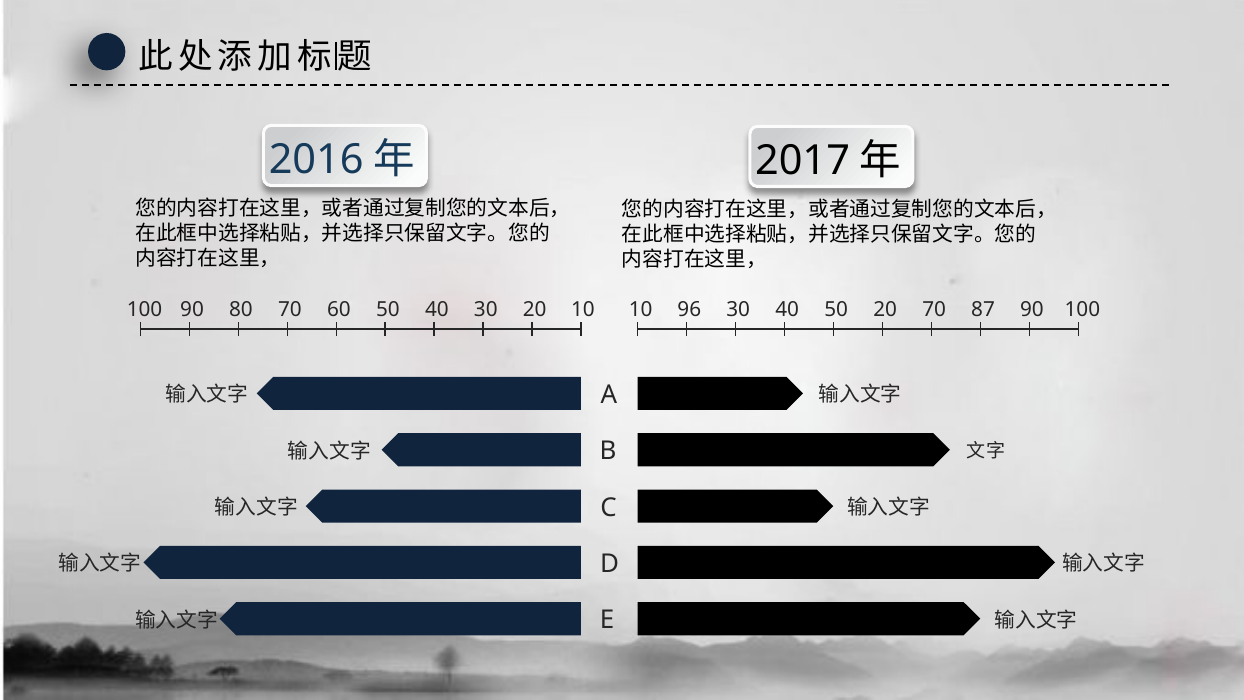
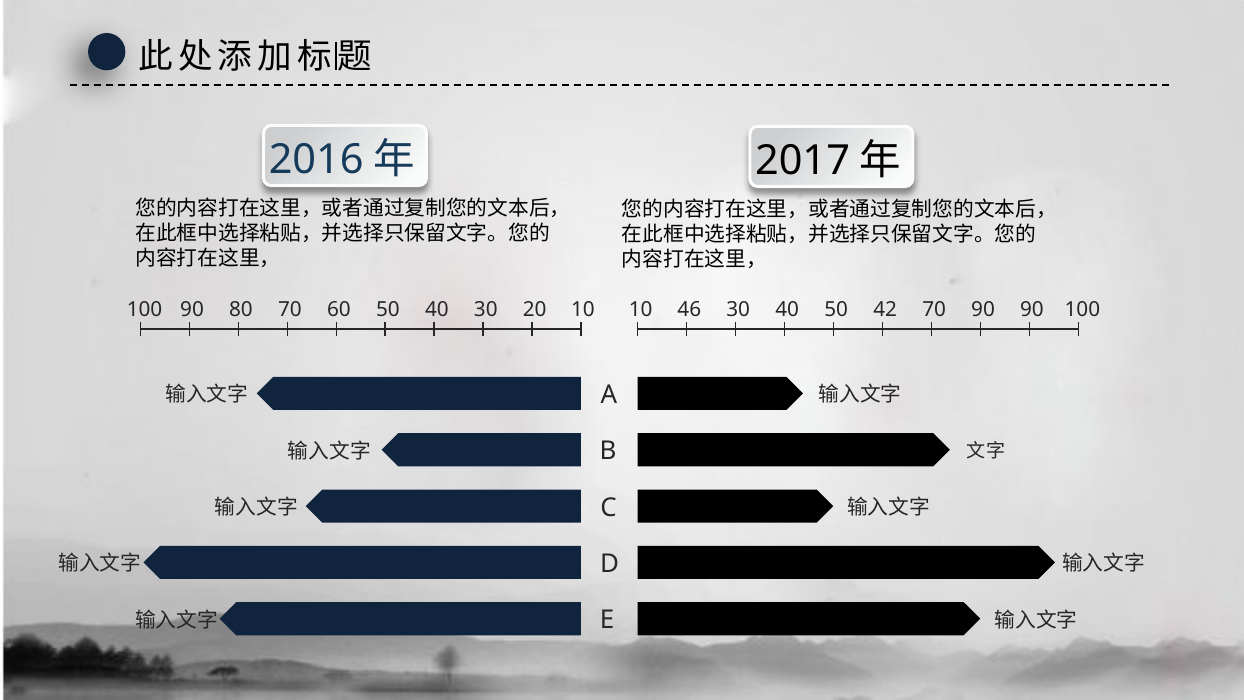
96: 96 -> 46 (689, 310)
50 20: 20 -> 42 (885, 310)
70 87: 87 -> 90 (983, 310)
